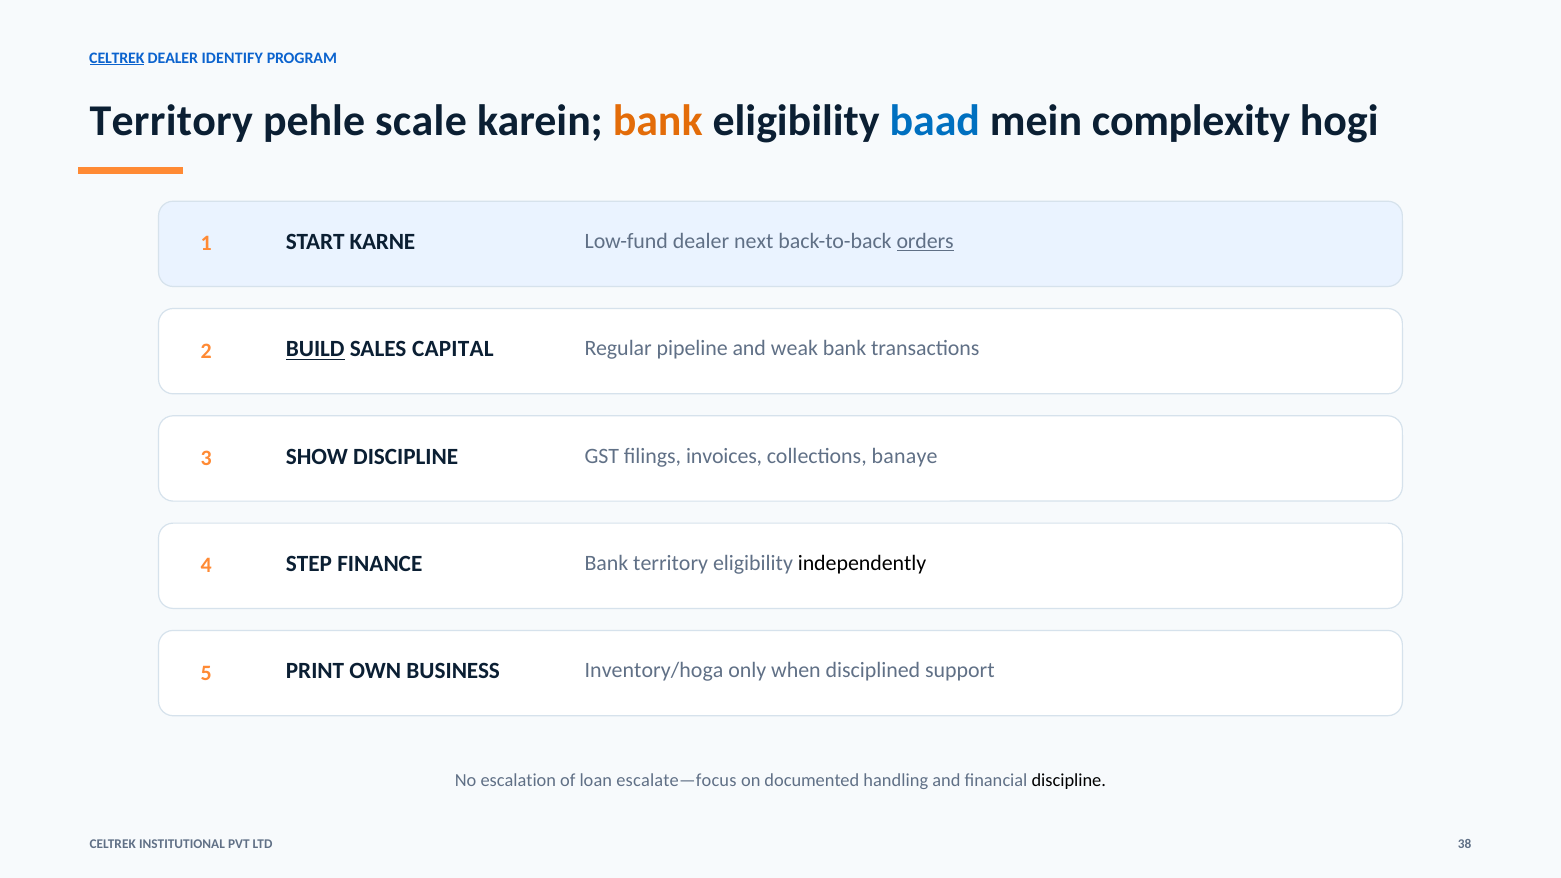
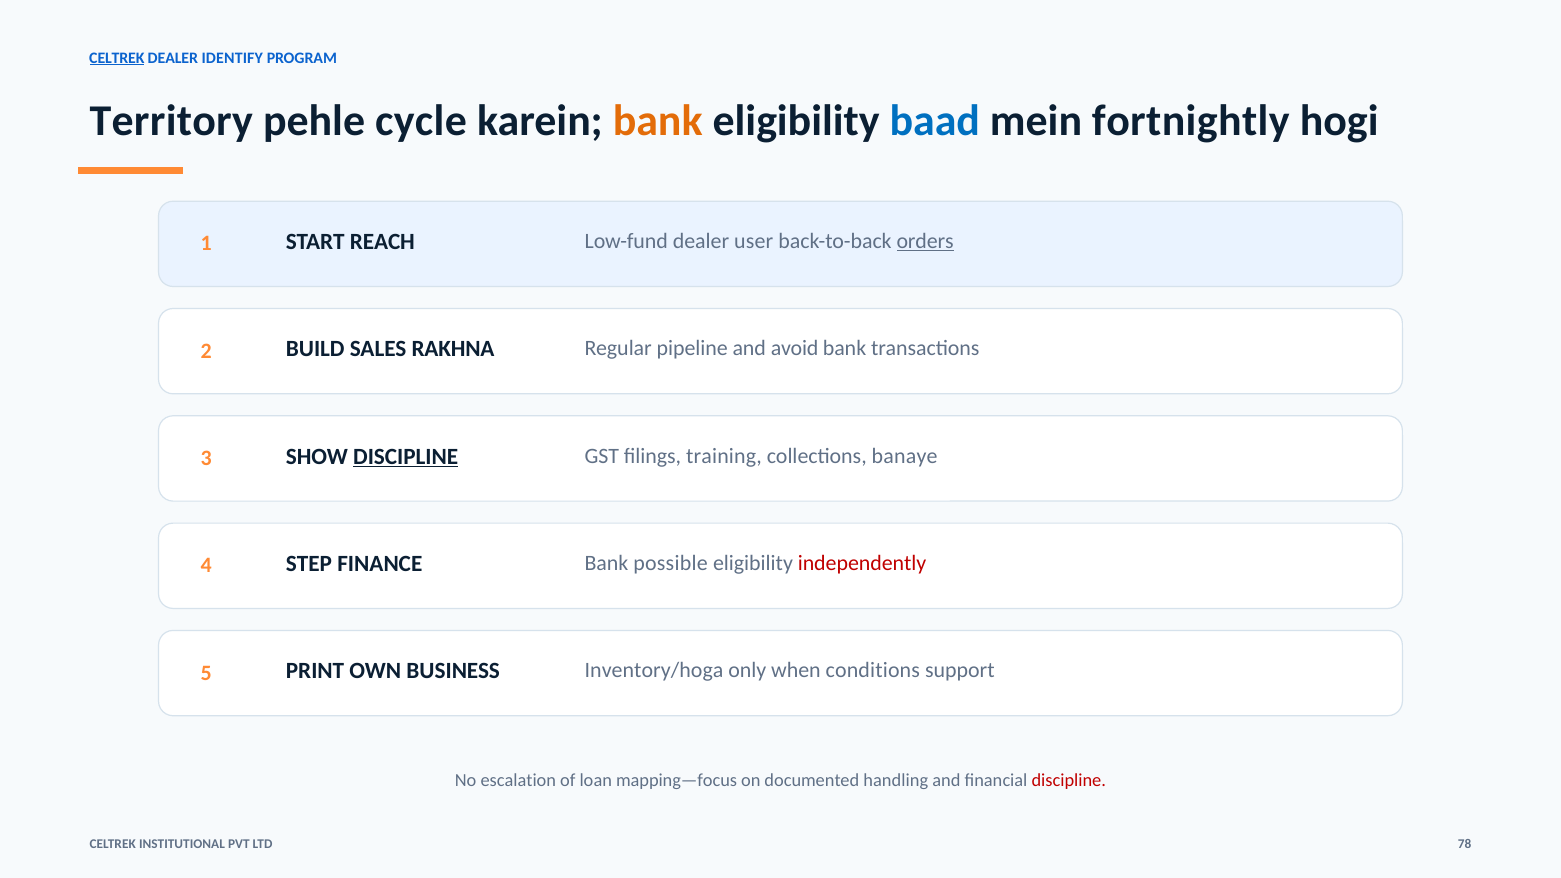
scale: scale -> cycle (421, 121)
complexity: complexity -> fortnightly (1191, 121)
KARNE: KARNE -> REACH (382, 242)
next: next -> user (754, 241)
BUILD underline: present -> none (315, 349)
CAPITAL: CAPITAL -> RAKHNA (453, 349)
weak: weak -> avoid (795, 348)
DISCIPLINE underline: none -> present (406, 457)
invoices: invoices -> training (724, 456)
Bank territory: territory -> possible (671, 563)
independently colour: black -> red (862, 563)
disciplined: disciplined -> conditions (873, 670)
escalate—focus: escalate—focus -> mapping—focus (677, 780)
discipline colour: black -> red (1069, 780)
38: 38 -> 78 (1465, 844)
